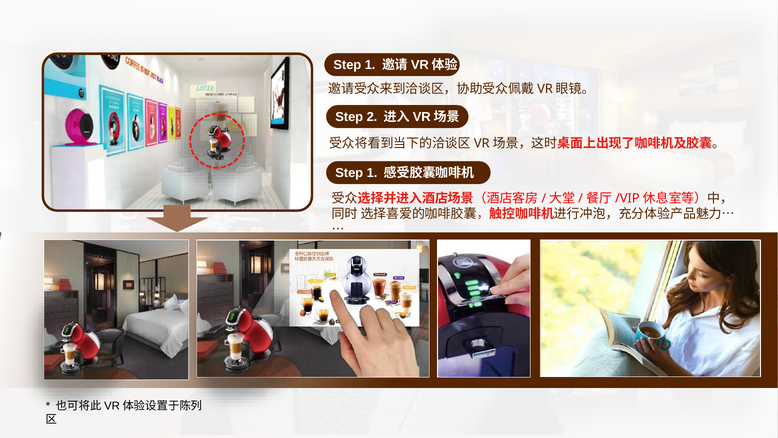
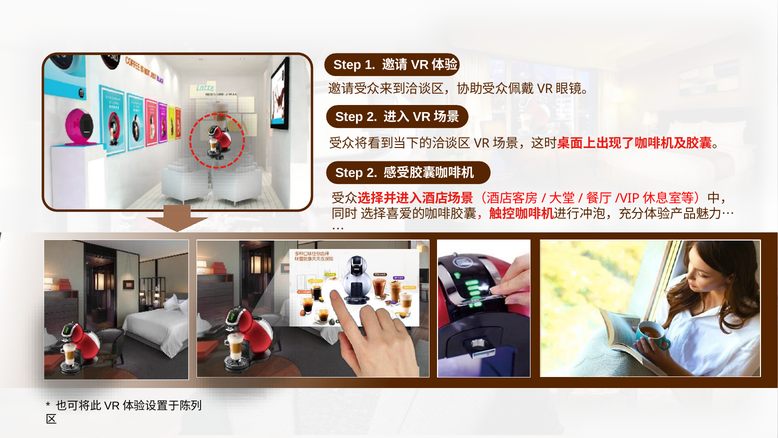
1: 1 -> 2 (372, 173)
